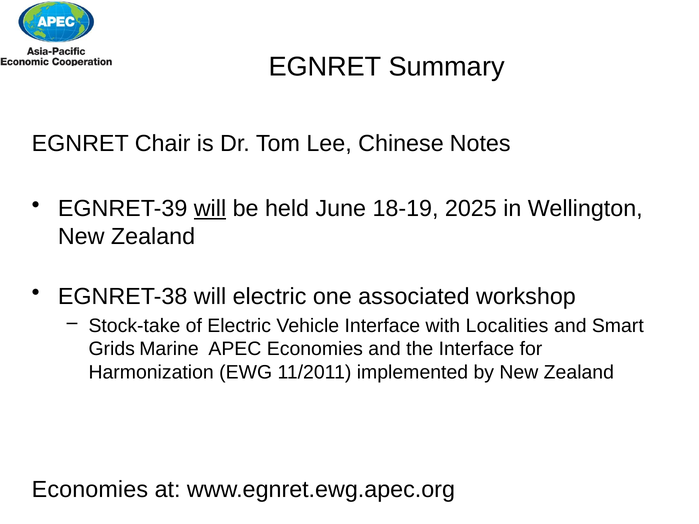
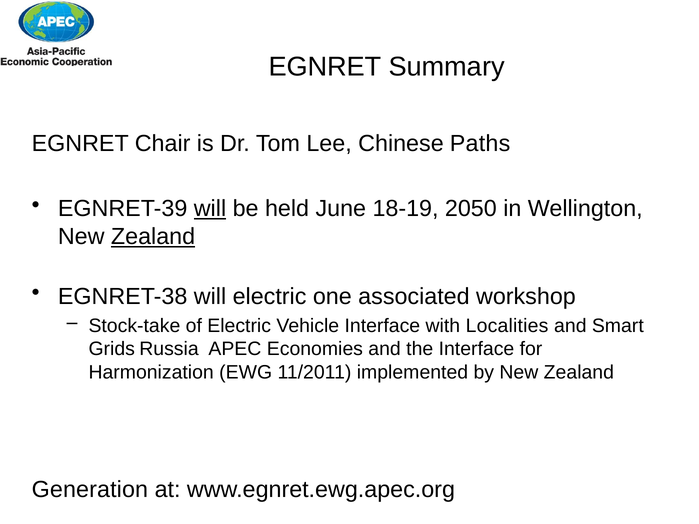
Notes: Notes -> Paths (480, 144)
2025: 2025 -> 2050 (471, 209)
Zealand underline: none -> present (153, 237)
Marine: Marine -> Russia (169, 349)
Economies: Economies -> Generation (90, 490)
